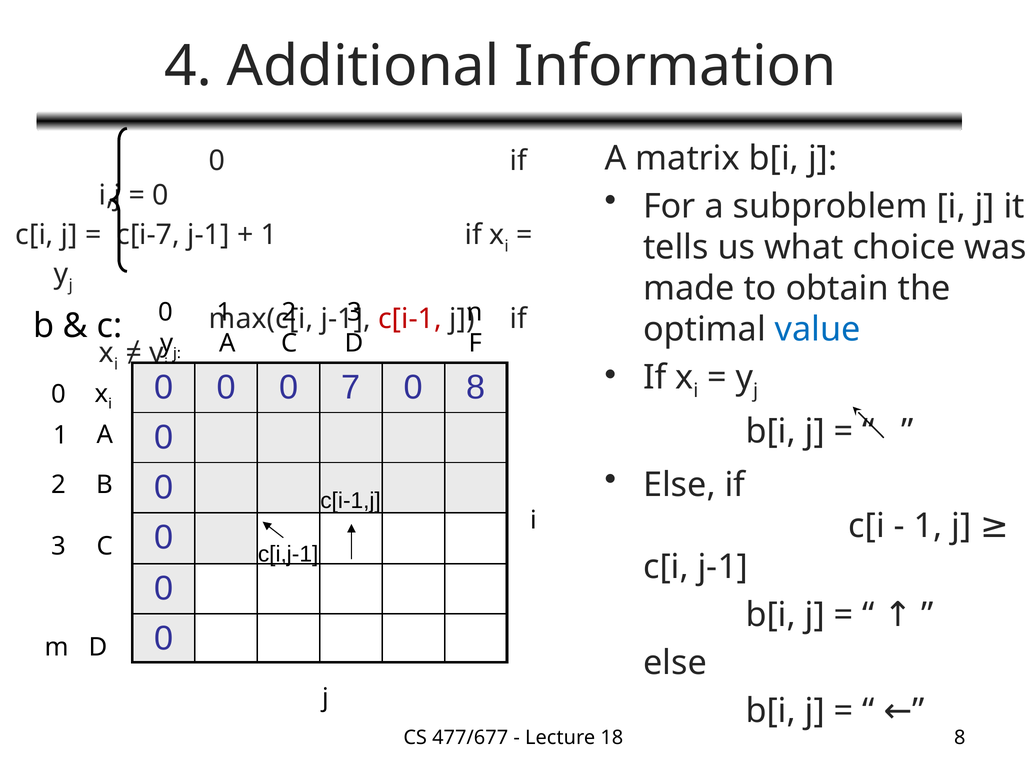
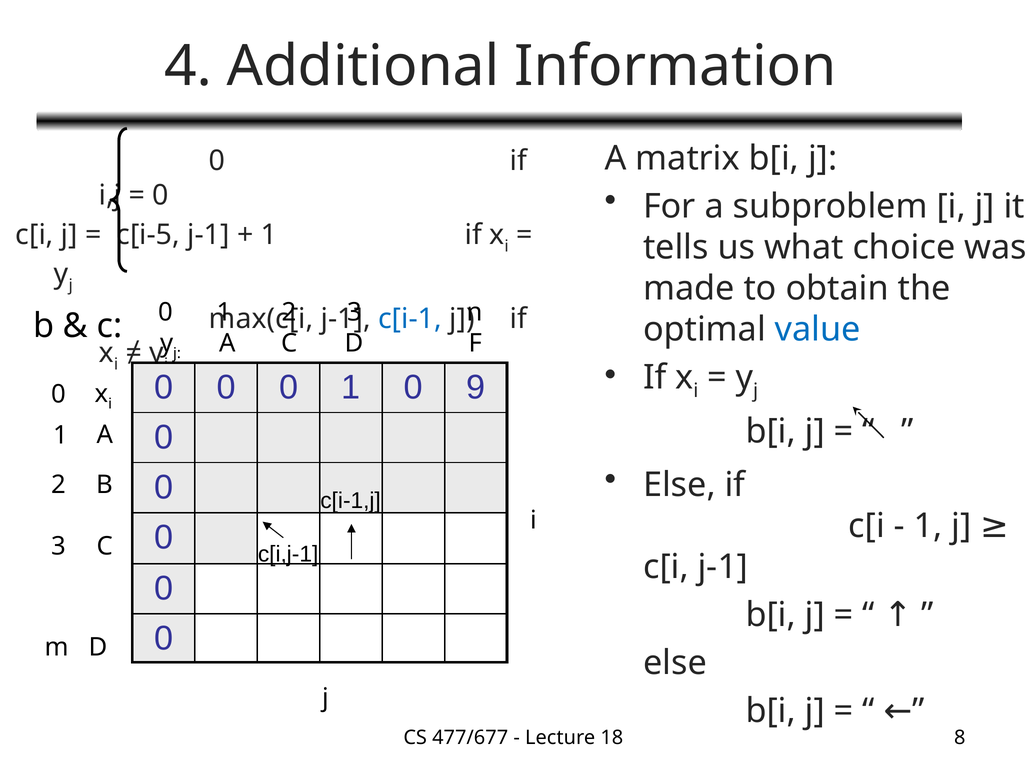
c[i-7: c[i-7 -> c[i-5 (148, 235)
c[i-1 colour: red -> blue (410, 318)
0 0 7: 7 -> 1 (351, 387)
0 8: 8 -> 9 (476, 387)
